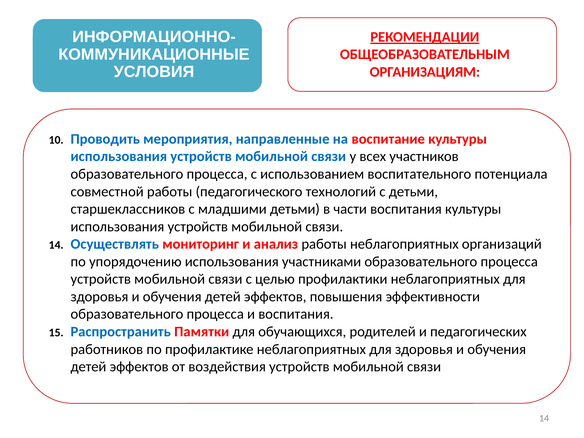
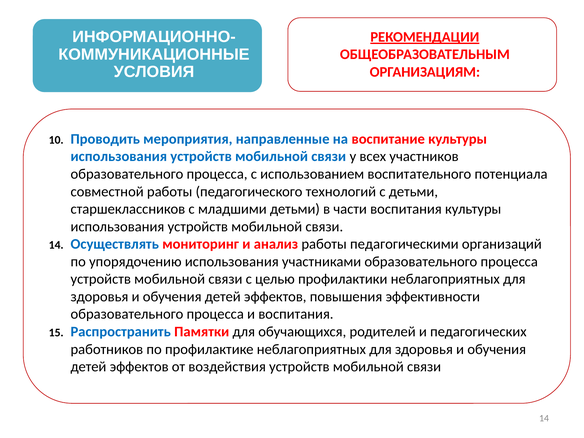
работы неблагоприятных: неблагоприятных -> педагогическими (404, 244)
